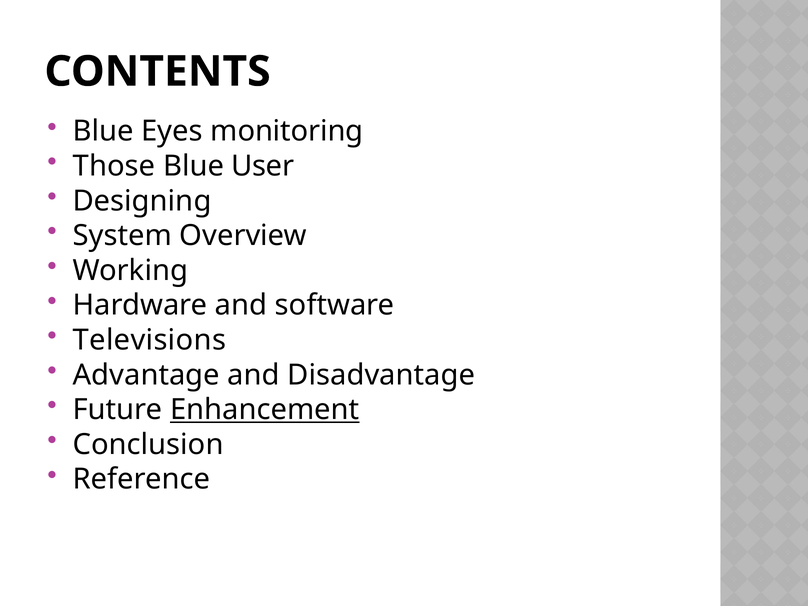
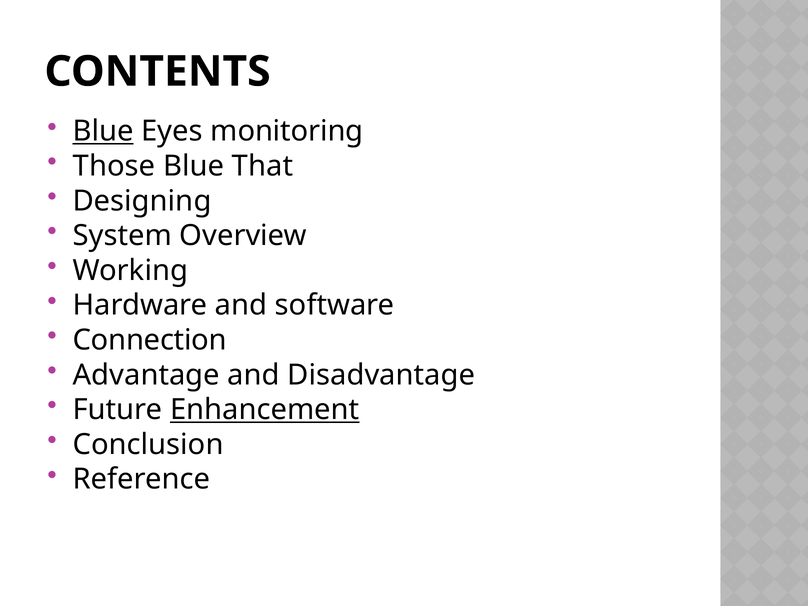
Blue underline: none -> present (103, 131)
User: User -> That (262, 166)
Televisions: Televisions -> Connection (150, 340)
